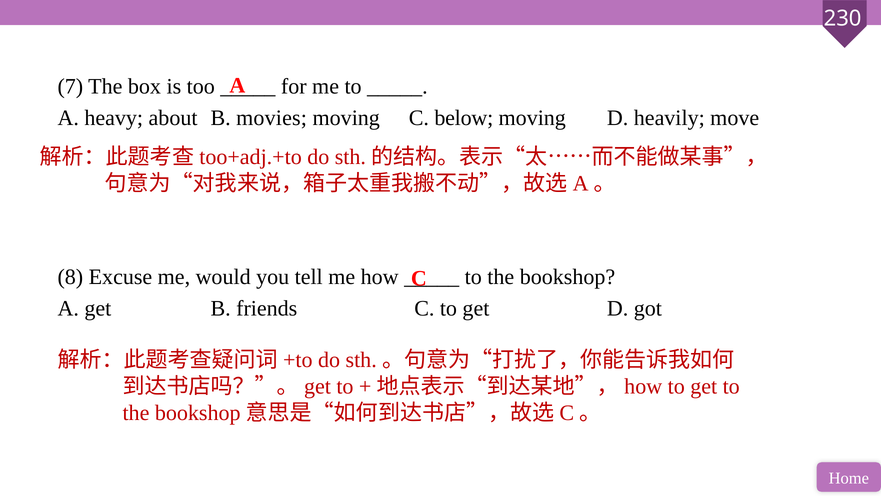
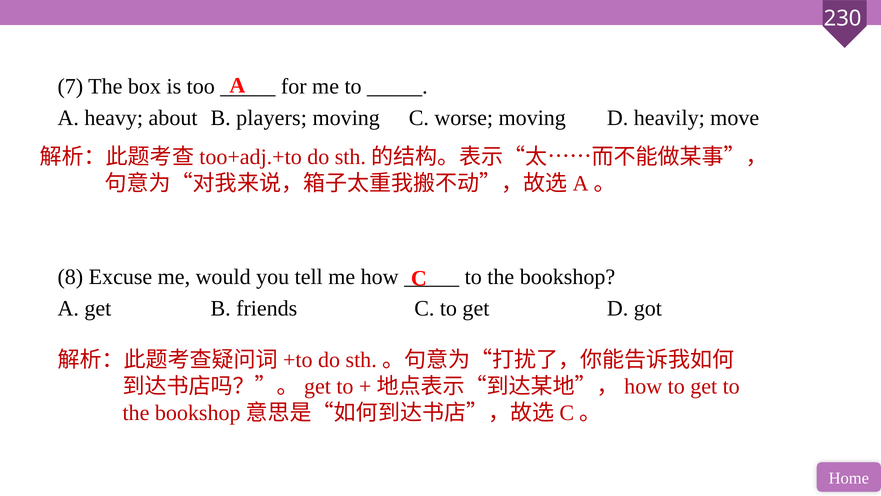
movies: movies -> players (272, 118)
below: below -> worse (464, 118)
